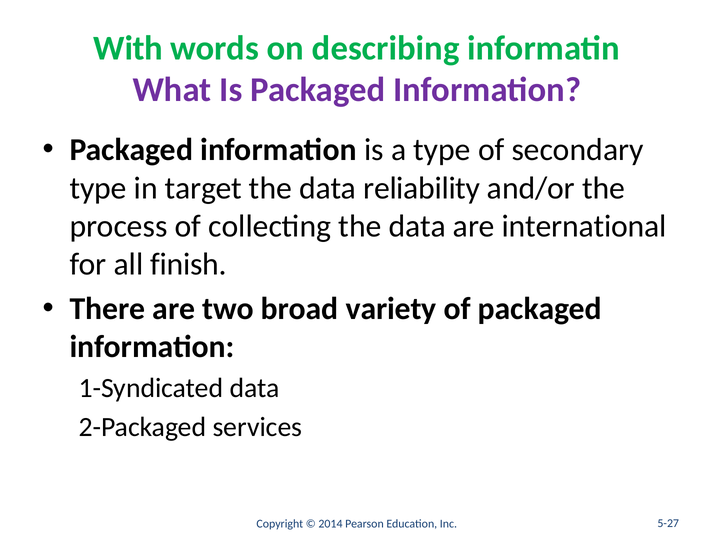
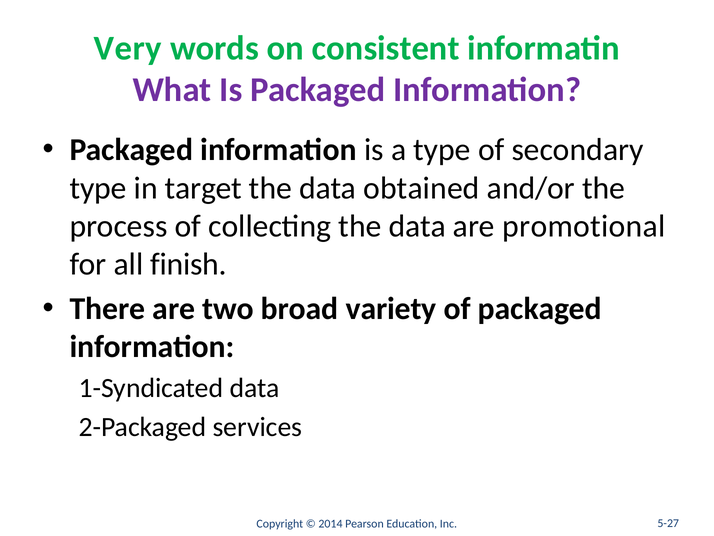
With: With -> Very (128, 48)
describing: describing -> consistent (386, 48)
reliability: reliability -> obtained (422, 188)
international: international -> promotional (584, 226)
